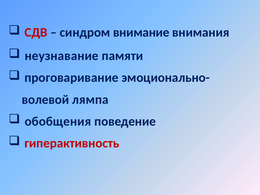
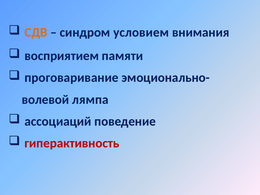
СДВ colour: red -> orange (36, 32)
внимание: внимание -> условием (141, 32)
неузнавание: неузнавание -> восприятием (62, 56)
обобщения: обобщения -> ассоциаций (58, 121)
